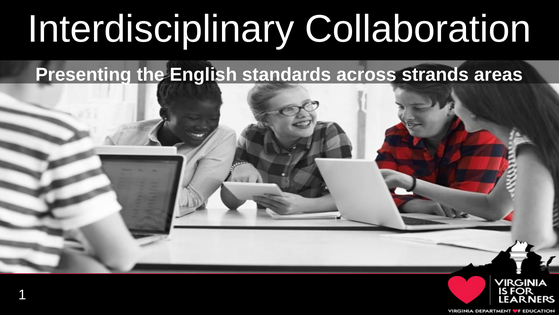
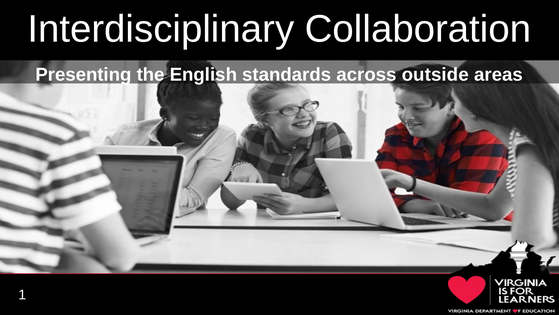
strands: strands -> outside (435, 74)
